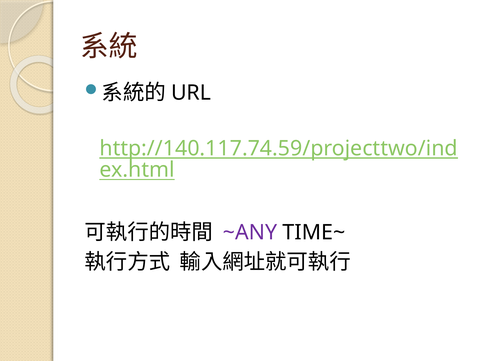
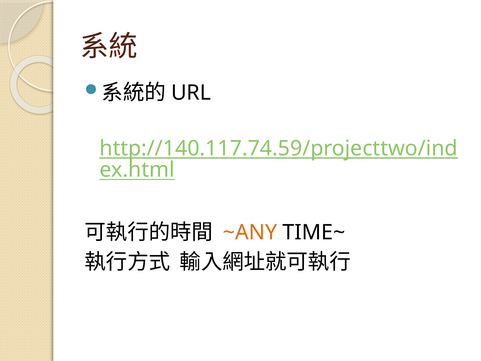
~ANY colour: purple -> orange (250, 232)
